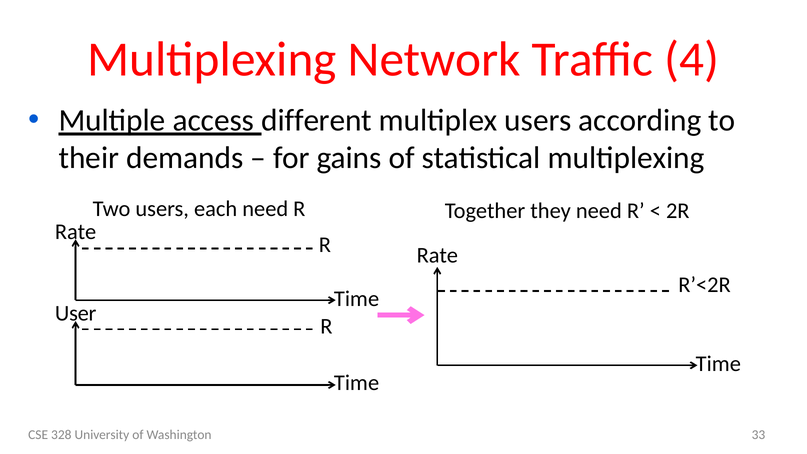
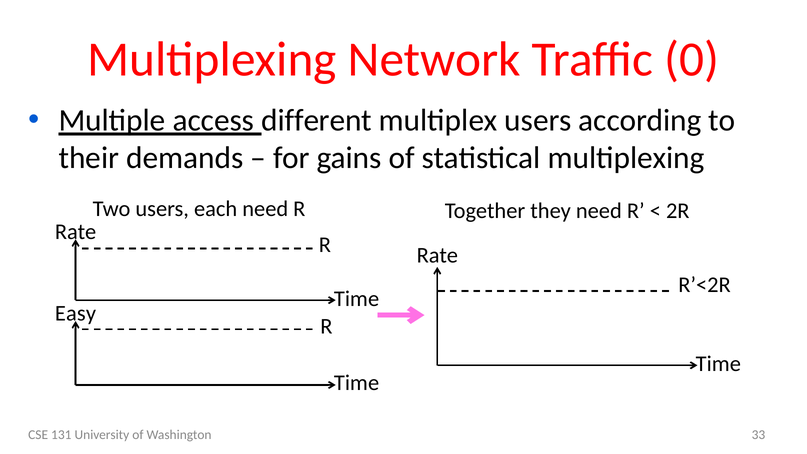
4: 4 -> 0 (692, 59)
User: User -> Easy (76, 313)
328: 328 -> 131 (61, 435)
